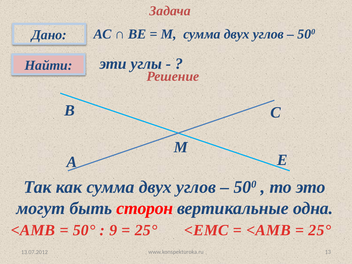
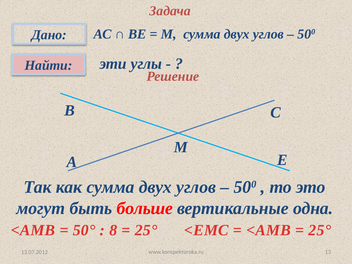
сторон: сторон -> больше (145, 208)
9: 9 -> 8 (113, 230)
